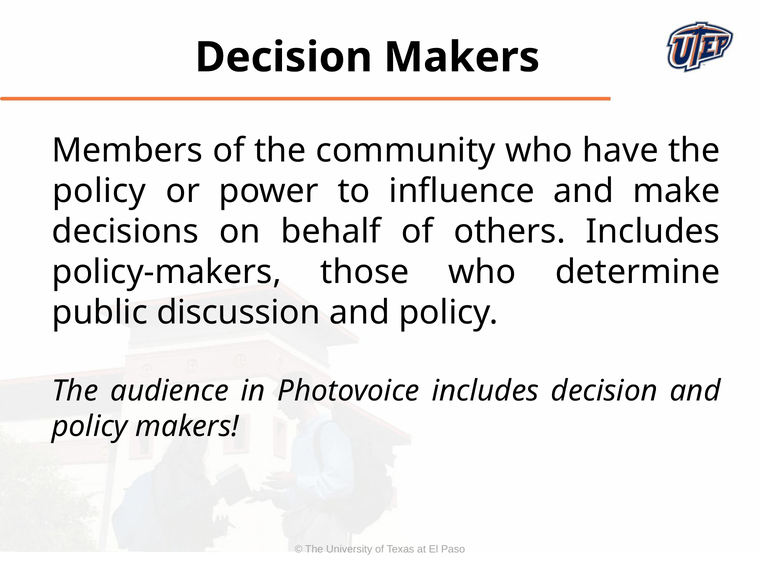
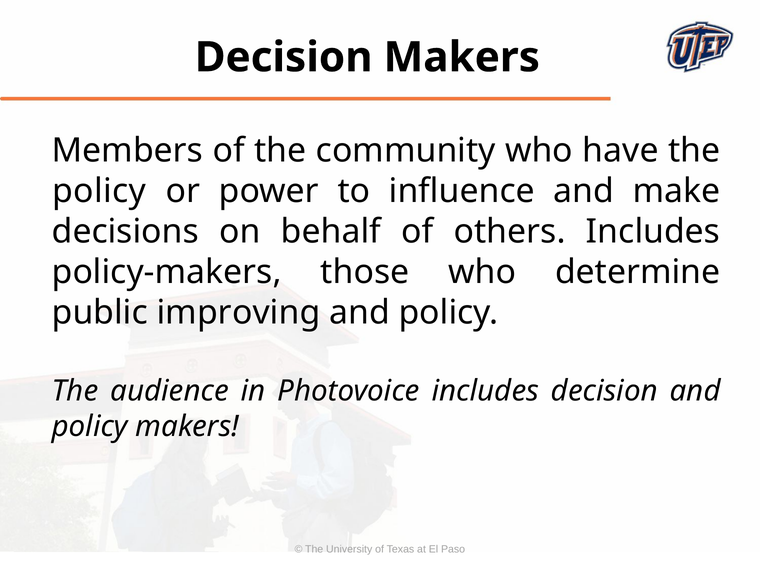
discussion: discussion -> improving (238, 313)
